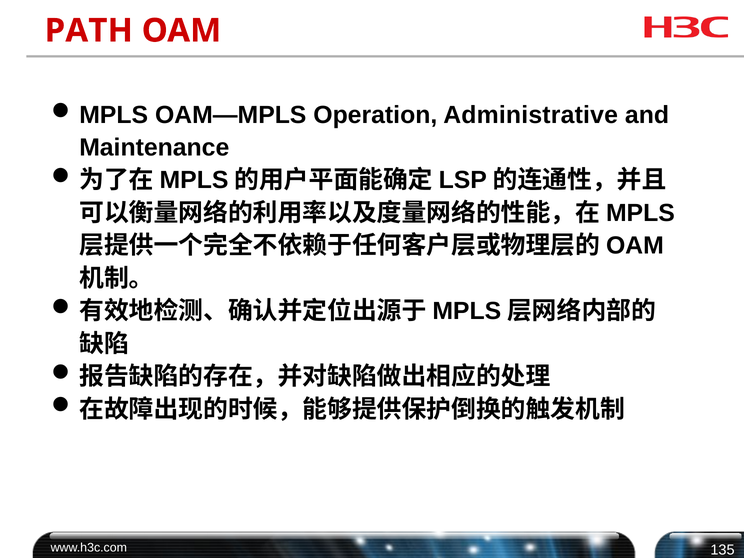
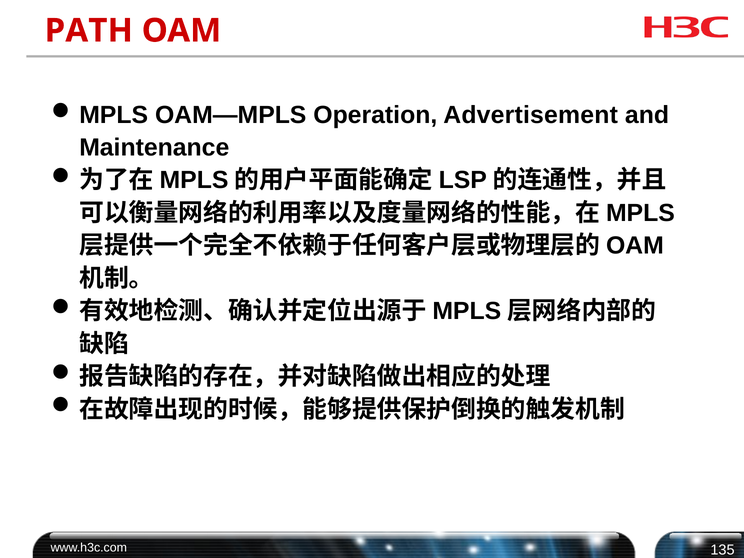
Administrative: Administrative -> Advertisement (531, 115)
